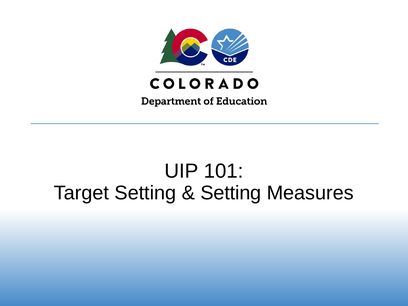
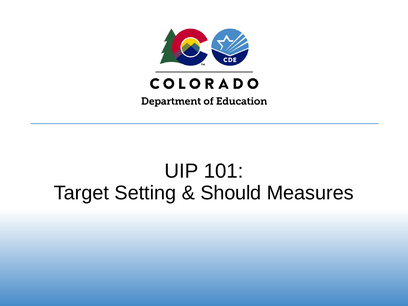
Setting: Setting -> Should (231, 193)
